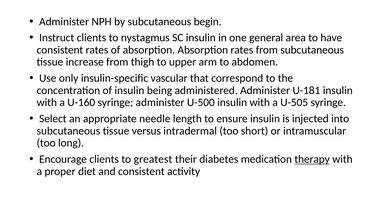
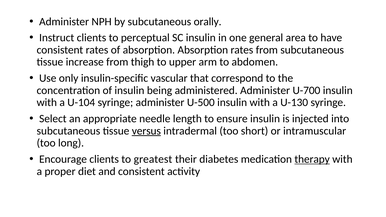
begin: begin -> orally (208, 22)
nystagmus: nystagmus -> perceptual (145, 38)
U-181: U-181 -> U-700 (306, 90)
U-160: U-160 -> U-104 (81, 103)
U-505: U-505 -> U-130 (294, 103)
versus underline: none -> present (146, 131)
